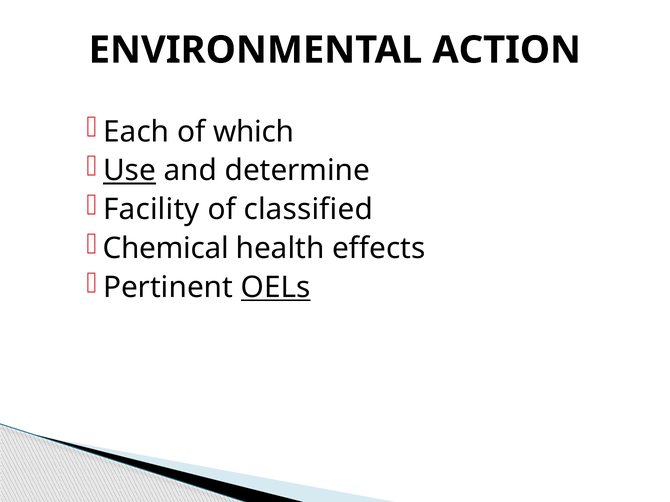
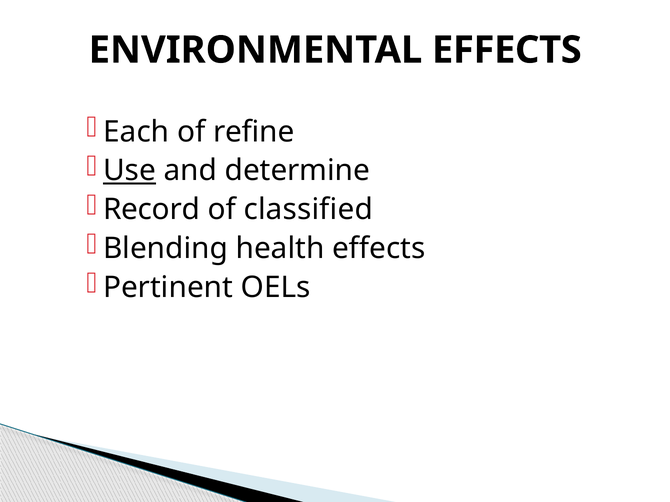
ENVIRONMENTAL ACTION: ACTION -> EFFECTS (507, 50)
which: which -> refine (254, 132)
Facility: Facility -> Record (152, 210)
Chemical: Chemical -> Blending (166, 249)
OELs underline: present -> none (276, 288)
